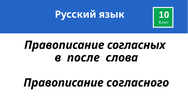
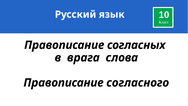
после: после -> врага (83, 58)
